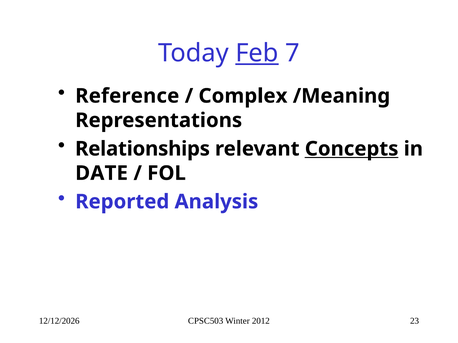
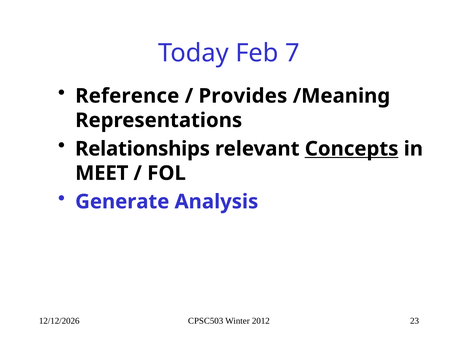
Feb underline: present -> none (257, 53)
Complex: Complex -> Provides (243, 96)
DATE: DATE -> MEET (102, 173)
Reported: Reported -> Generate (122, 202)
